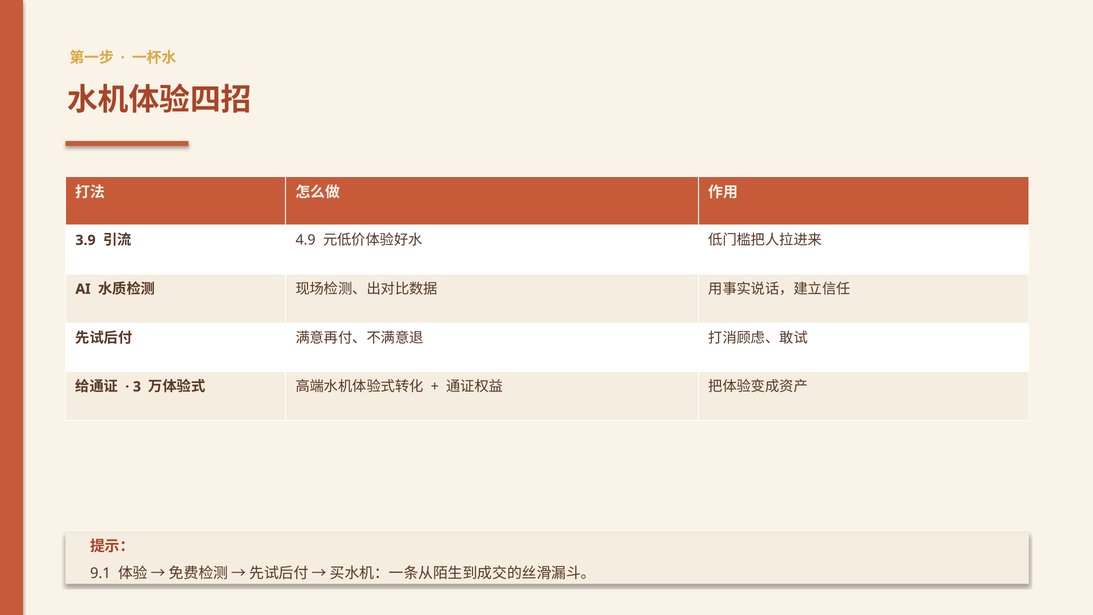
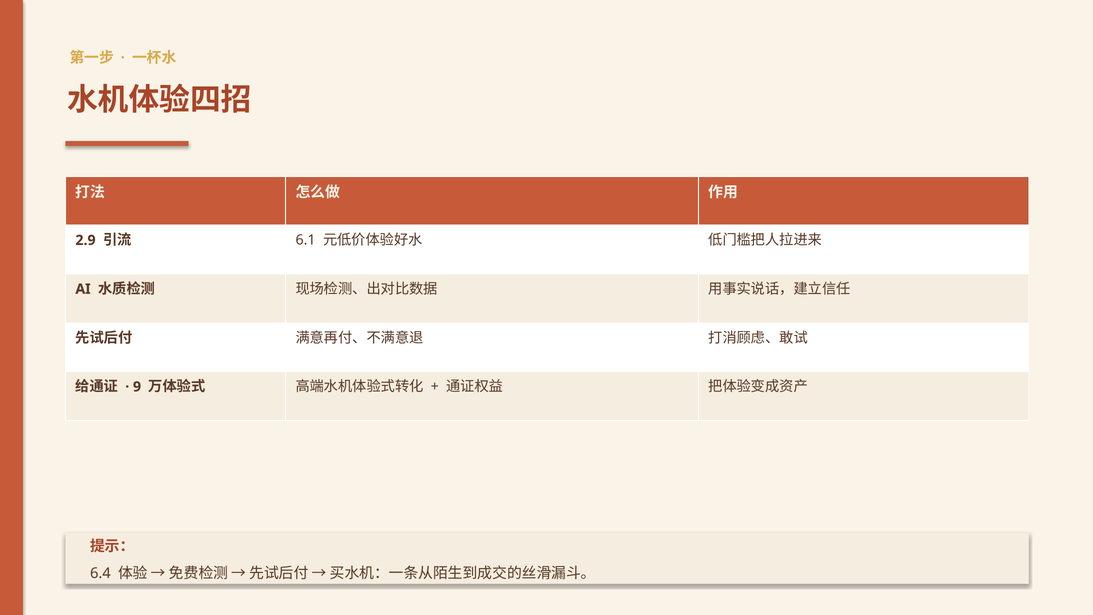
3.9: 3.9 -> 2.9 (86, 240)
4.9: 4.9 -> 6.1 (306, 240)
3: 3 -> 9 (137, 387)
9.1: 9.1 -> 6.4 (100, 573)
